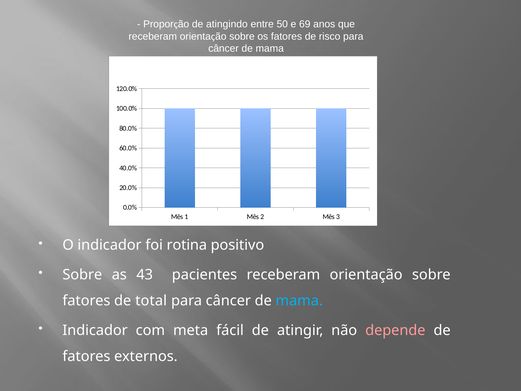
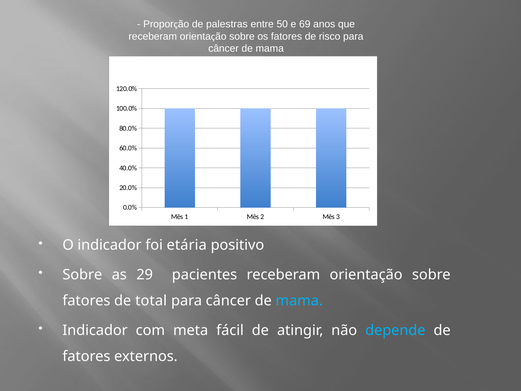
atingindo: atingindo -> palestras (227, 24)
rotina: rotina -> etária (187, 245)
43: 43 -> 29 (145, 275)
depende colour: pink -> light blue (395, 330)
